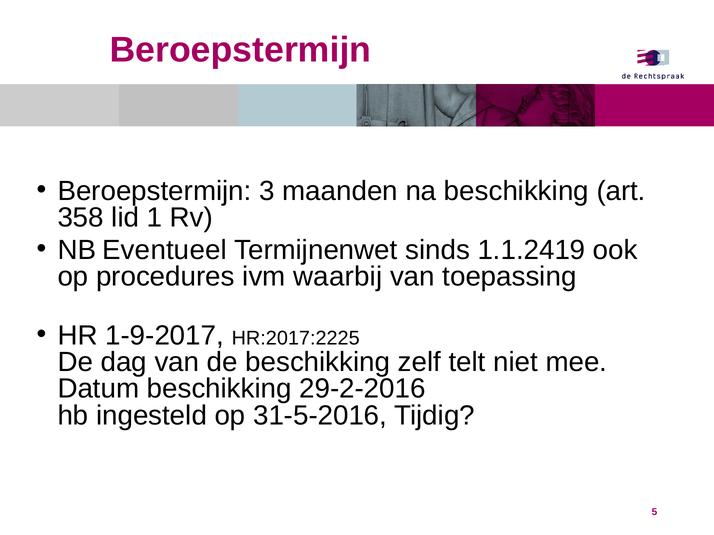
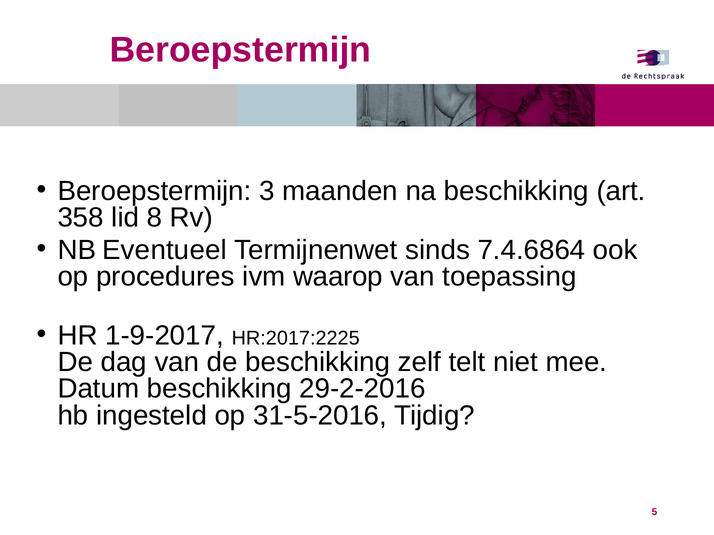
1: 1 -> 8 (155, 218)
1.1.2419: 1.1.2419 -> 7.4.6864 (531, 250)
waarbij: waarbij -> waarop (338, 277)
